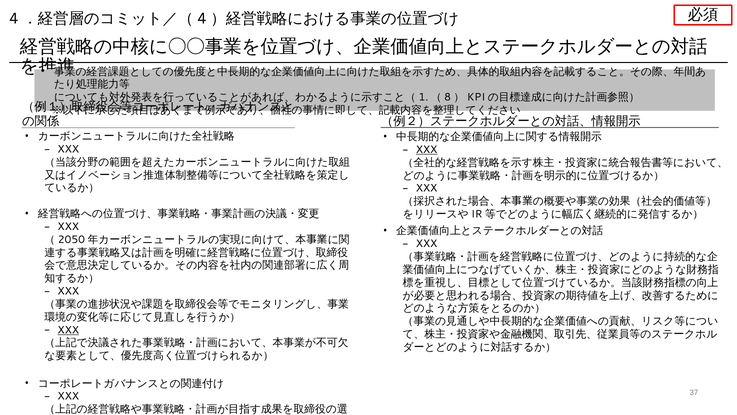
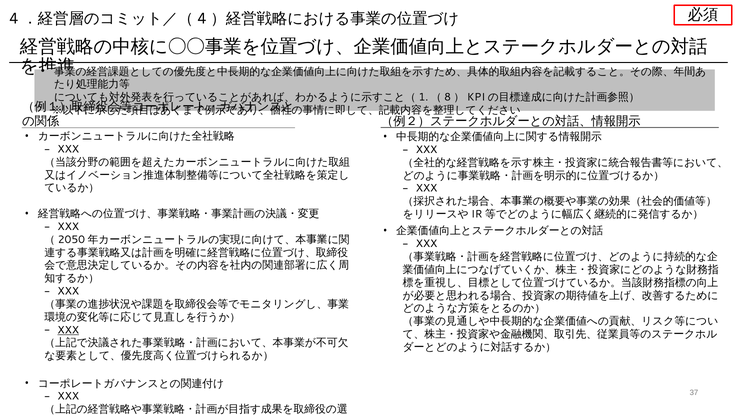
XXX underline: present -> none (427, 150)
